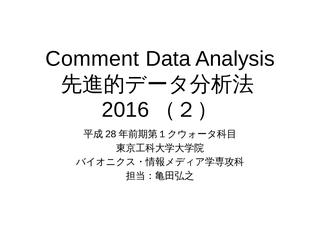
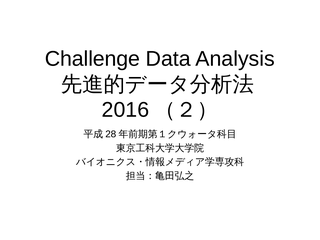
Comment: Comment -> Challenge (92, 59)
